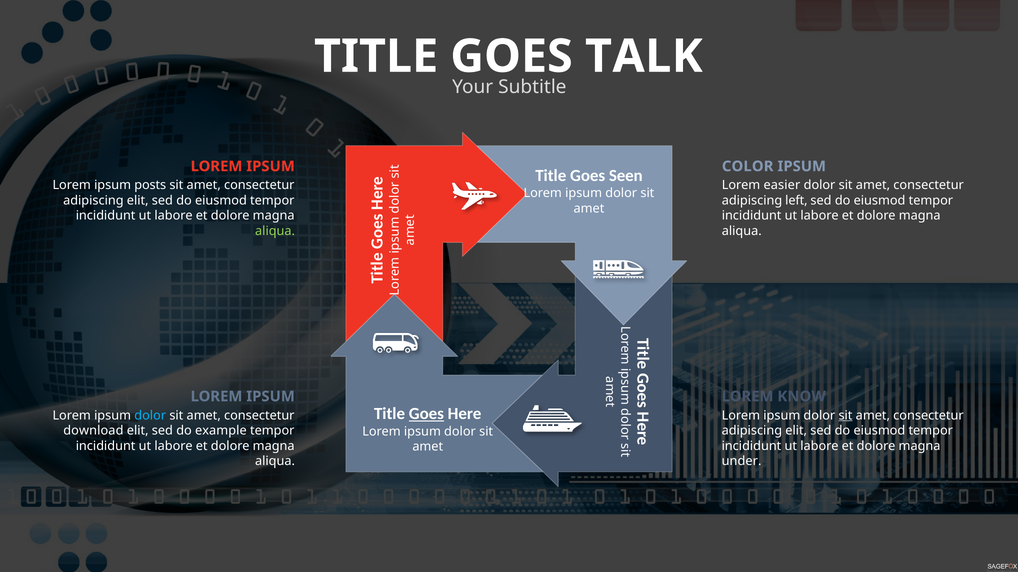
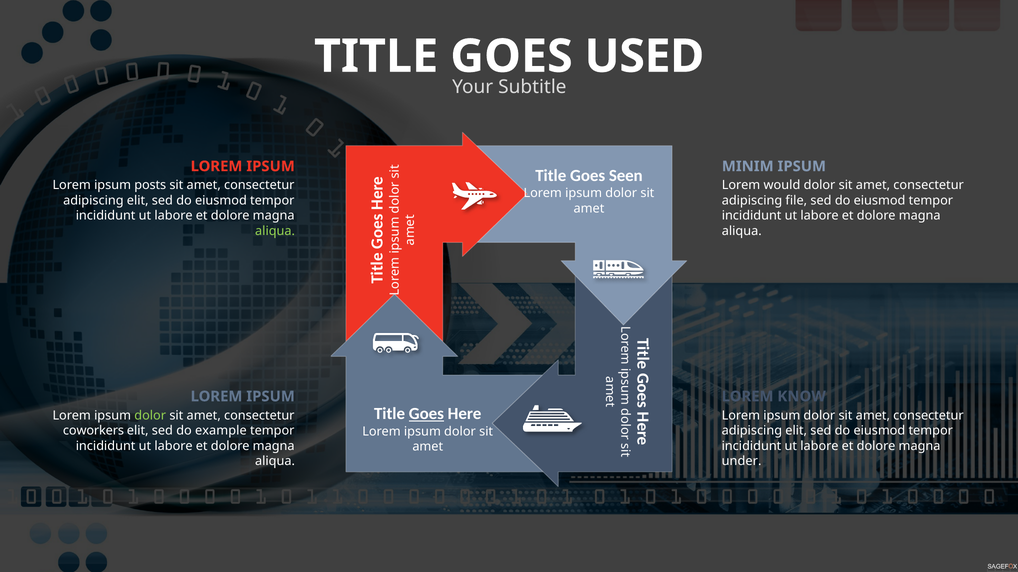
TALK: TALK -> USED (644, 57)
COLOR: COLOR -> MINIM (748, 167)
easier: easier -> would (782, 185)
left: left -> file (796, 201)
dolor colour: light blue -> light green (150, 416)
sit underline: present -> none (846, 416)
download: download -> coworkers (93, 431)
